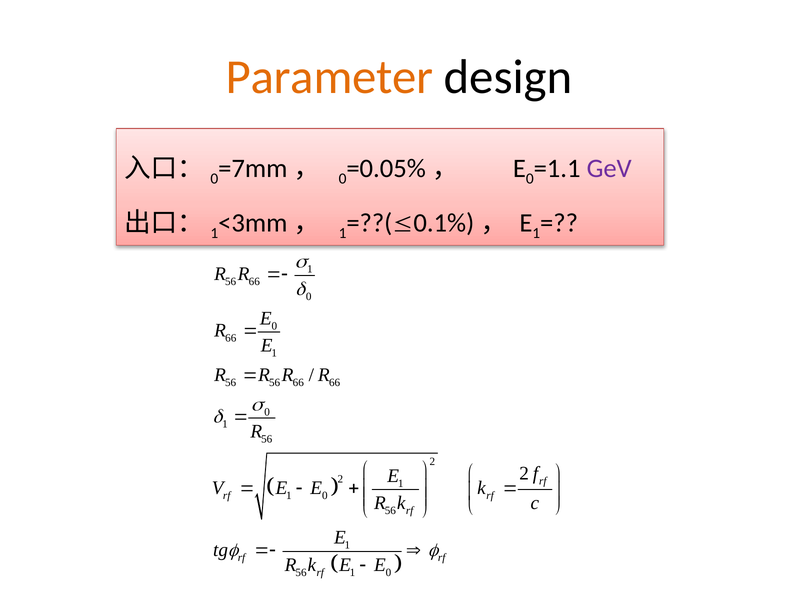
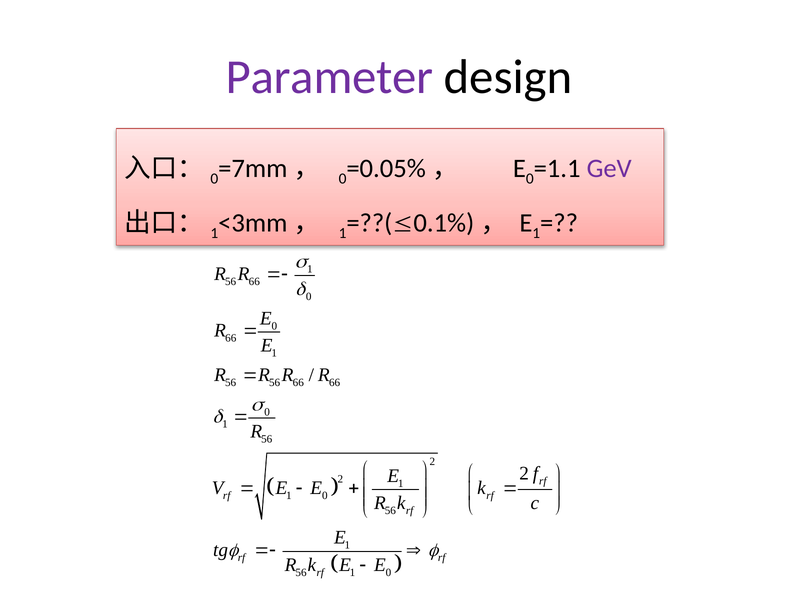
Parameter colour: orange -> purple (329, 77)
